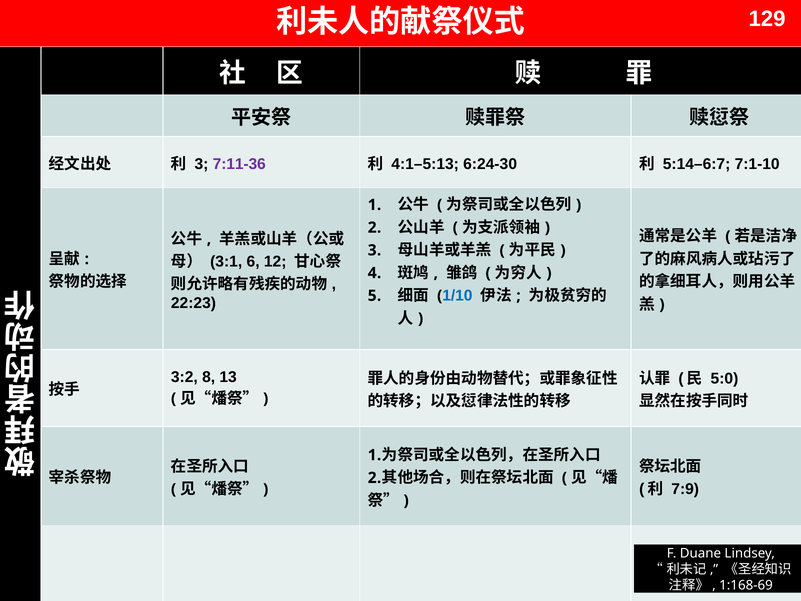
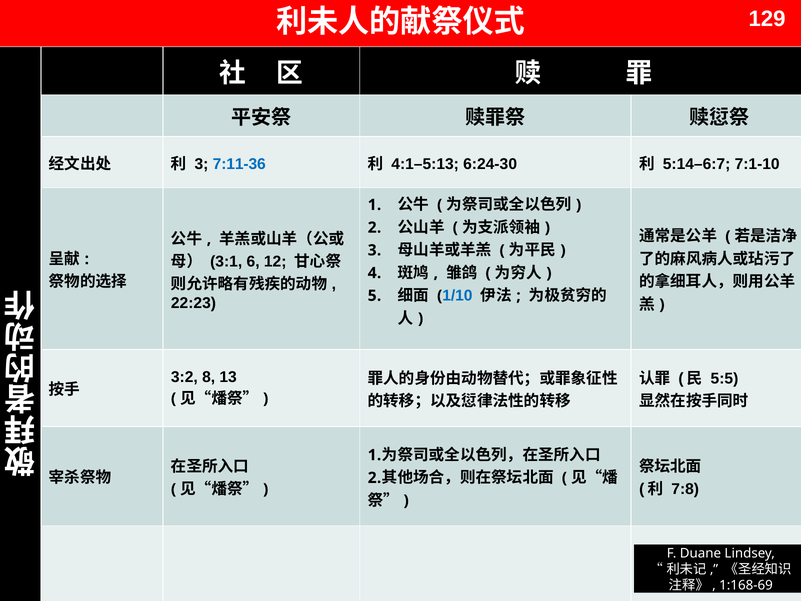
7:11-36 colour: purple -> blue (239, 164)
5:0: 5:0 -> 5:5 (724, 378)
7:9: 7:9 -> 7:8 (685, 489)
